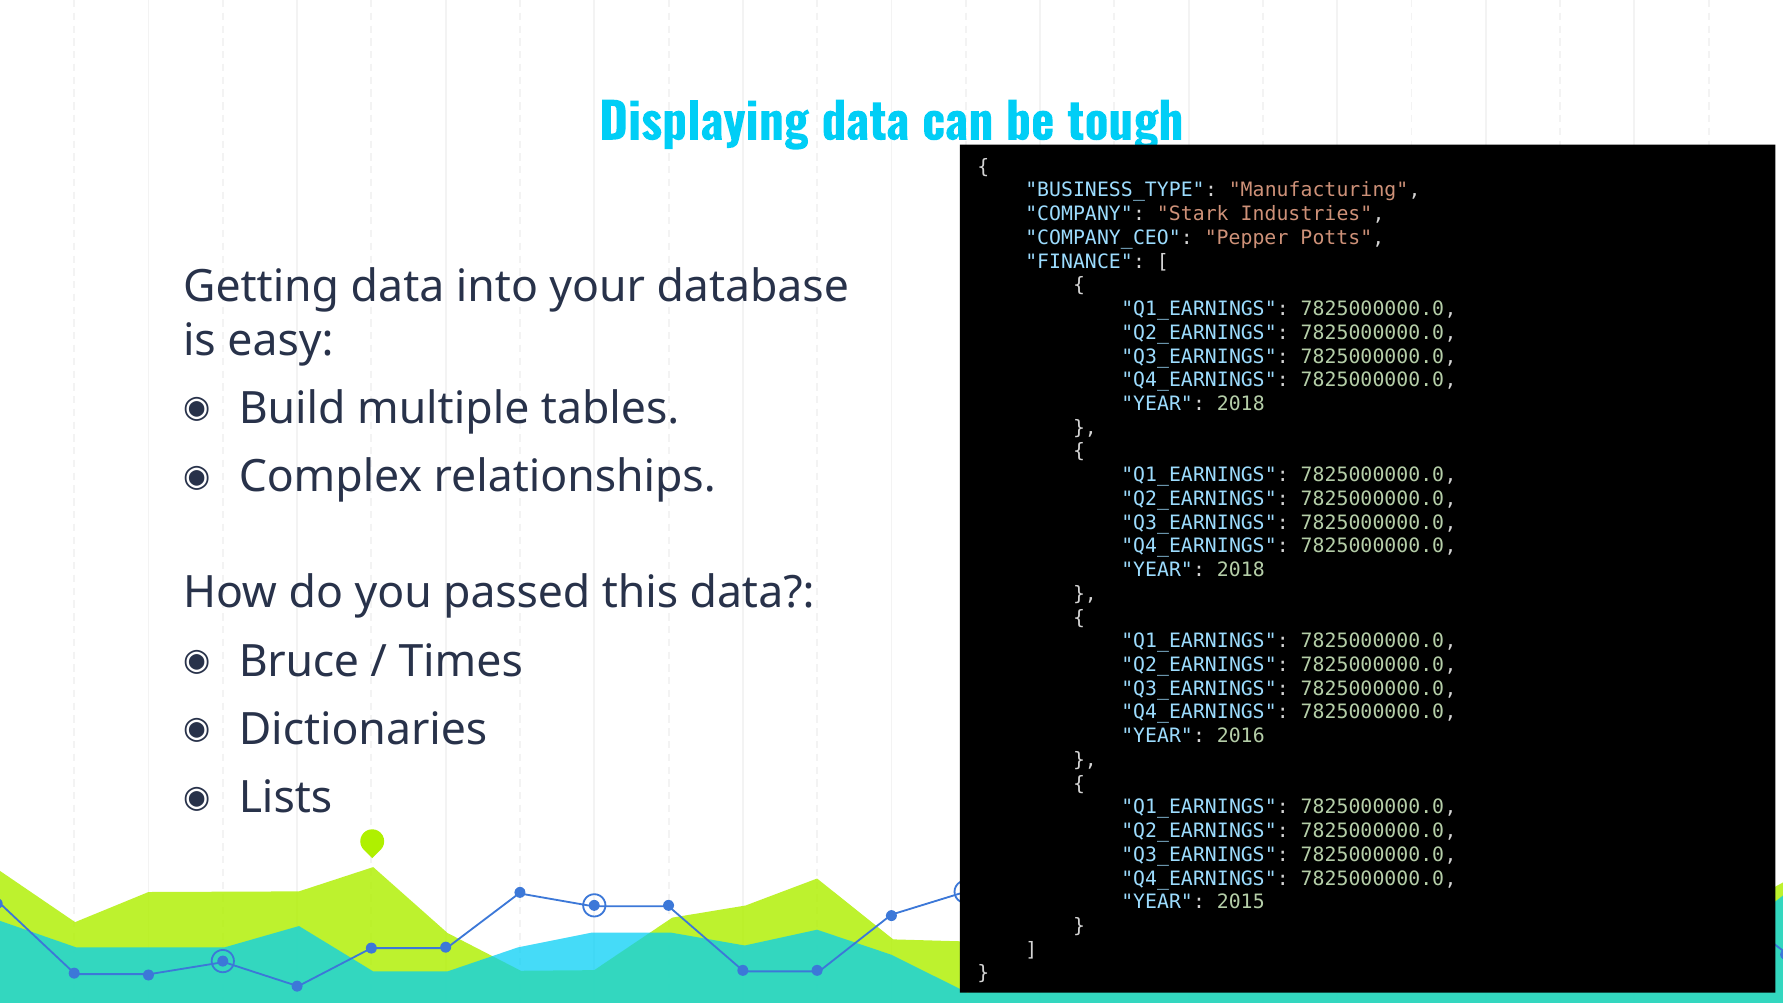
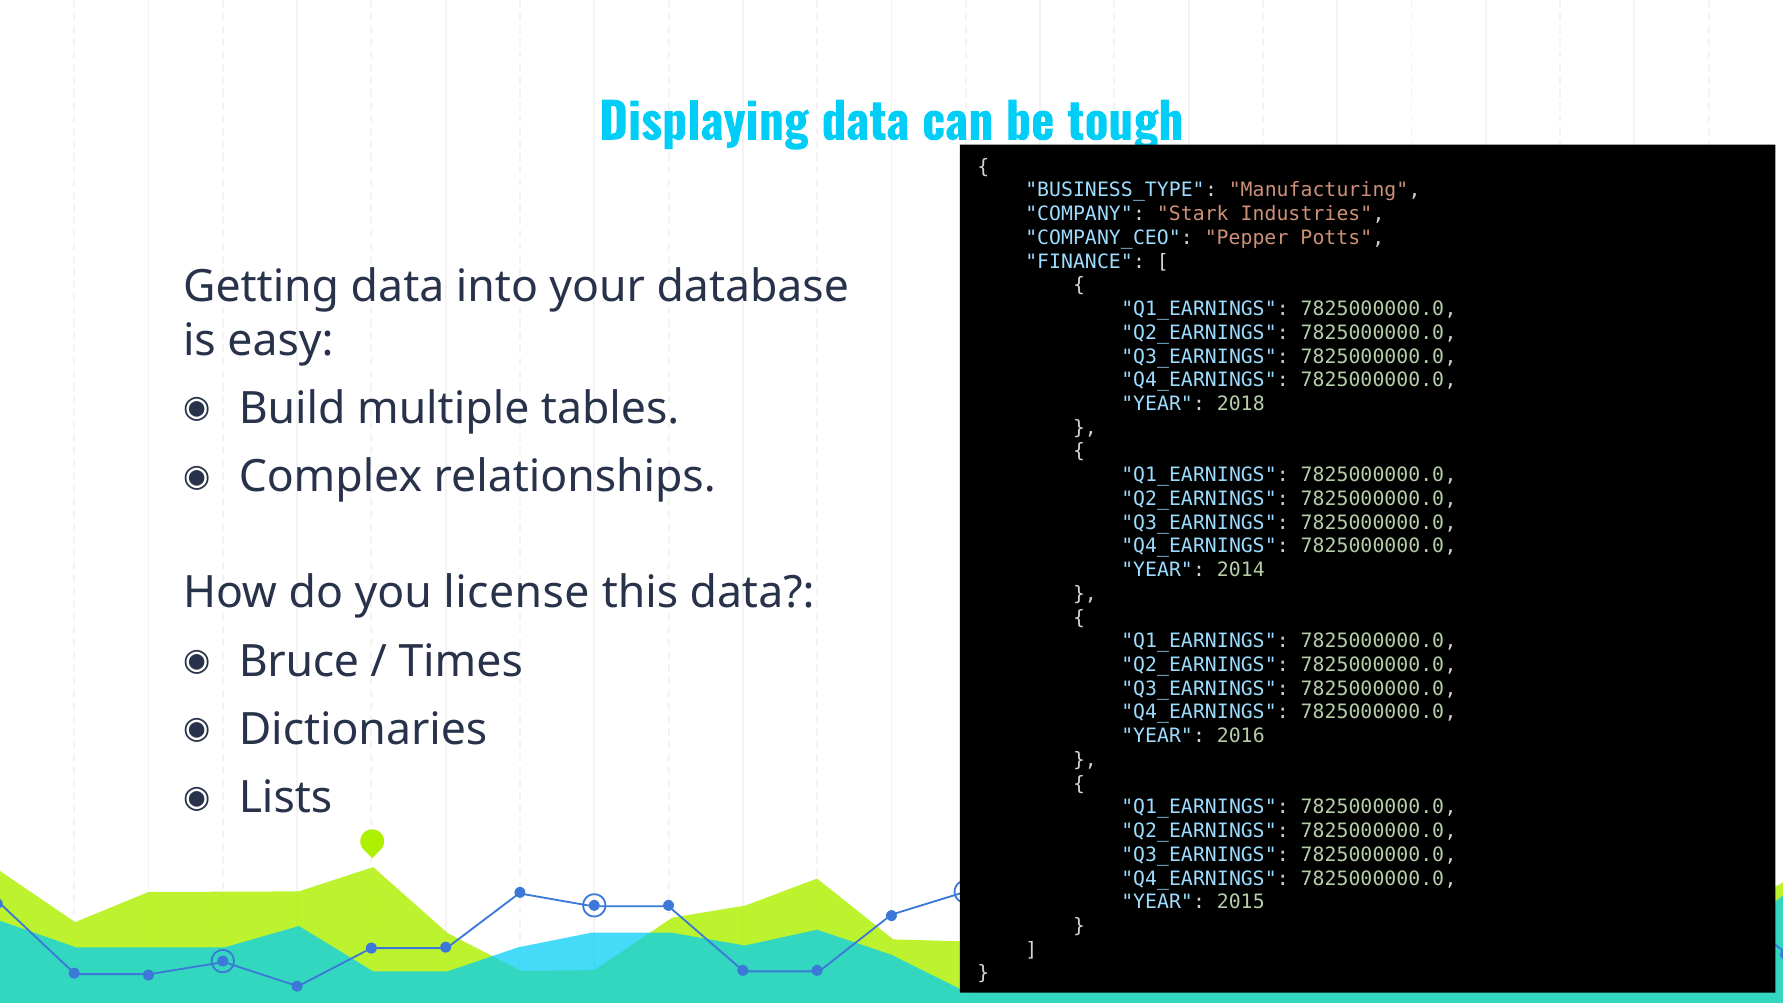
2018: 2018 -> 2014 (1241, 570)
passed: passed -> license (516, 593)
